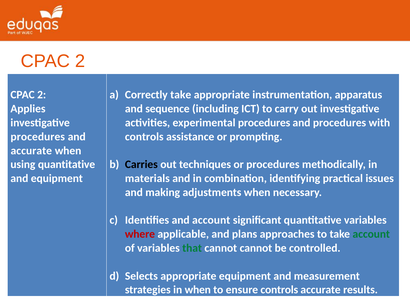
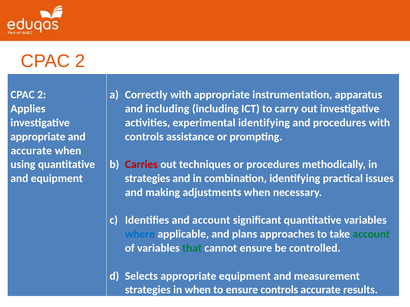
Correctly take: take -> with (181, 95)
and sequence: sequence -> including (167, 109)
experimental procedures: procedures -> identifying (264, 123)
procedures: procedures -> appropriate (38, 137)
Carries colour: black -> red (141, 165)
materials: materials -> strategies (147, 179)
where colour: red -> blue (140, 235)
cannot cannot: cannot -> ensure (256, 248)
